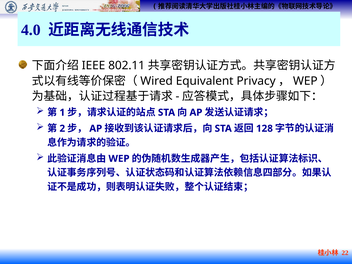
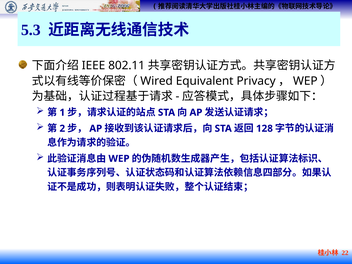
4.0: 4.0 -> 5.3 (31, 30)
